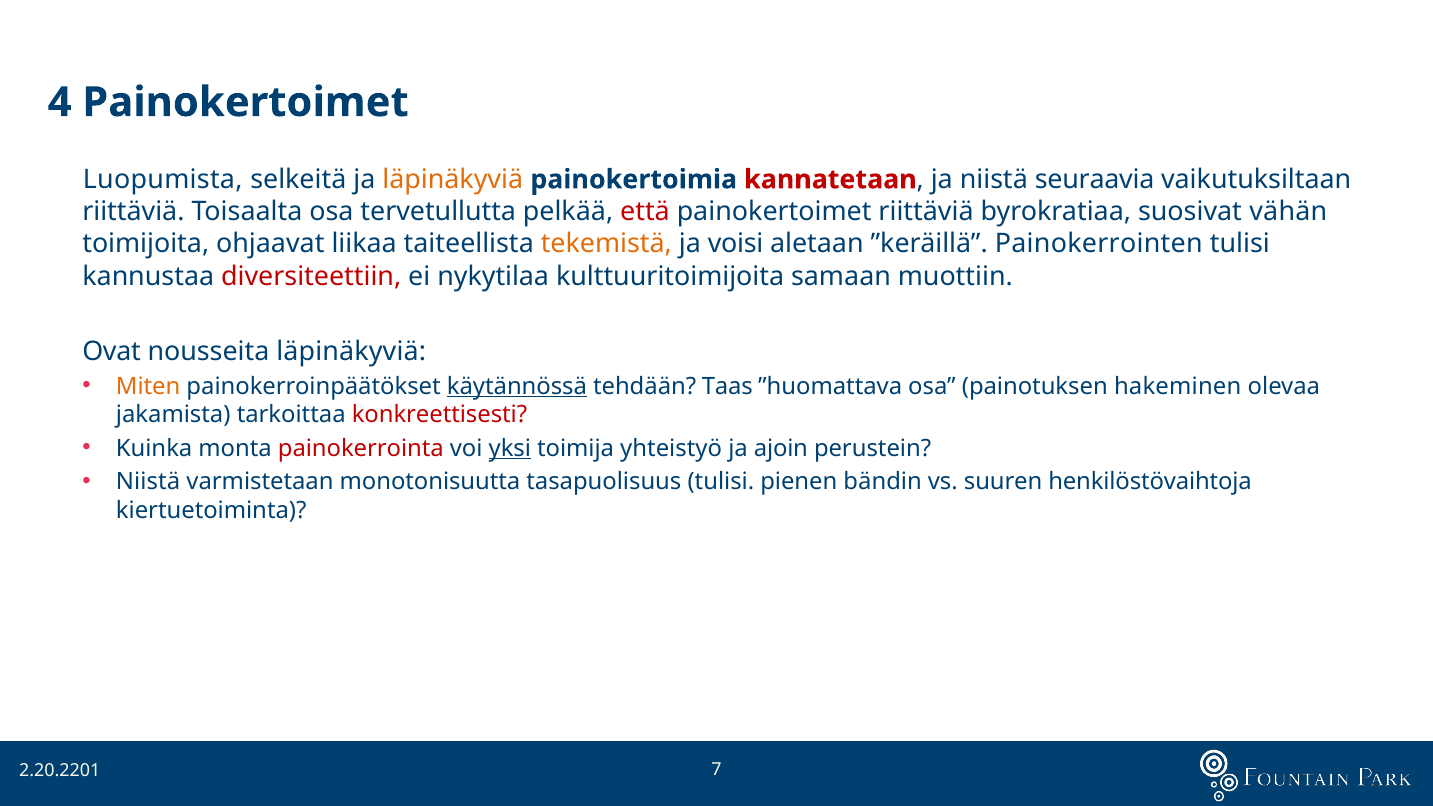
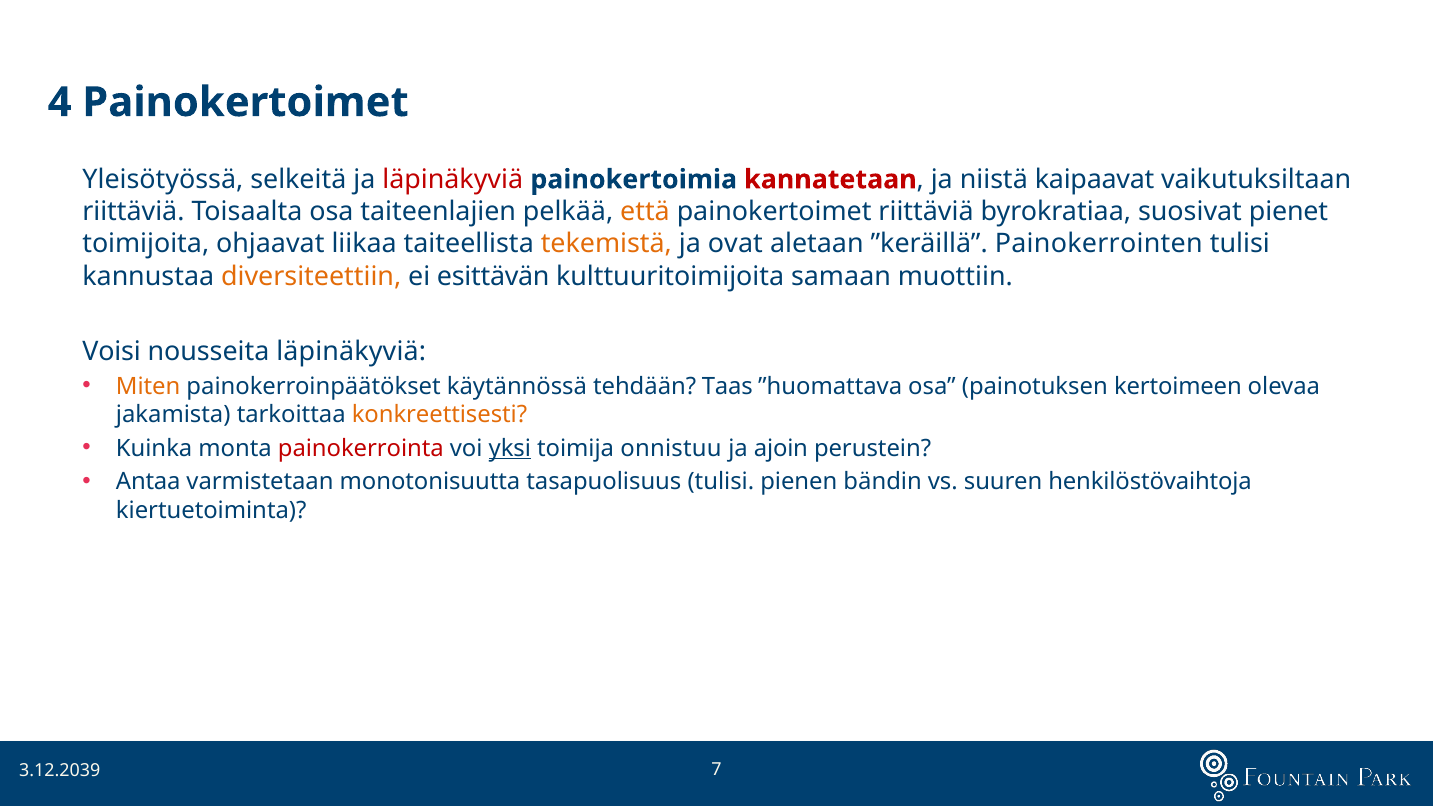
Luopumista: Luopumista -> Yleisötyössä (163, 180)
läpinäkyviä colour: orange -> red (453, 180)
seuraavia: seuraavia -> kaipaavat (1095, 180)
tervetullutta: tervetullutta -> taiteenlajien (438, 212)
että colour: red -> orange (645, 212)
vähän: vähän -> pienet (1289, 212)
voisi: voisi -> ovat (735, 244)
diversiteettiin colour: red -> orange (311, 276)
nykytilaa: nykytilaa -> esittävän (493, 276)
Ovat: Ovat -> Voisi (112, 351)
käytännössä underline: present -> none (517, 386)
hakeminen: hakeminen -> kertoimeen (1178, 386)
konkreettisesti colour: red -> orange (439, 415)
yhteistyö: yhteistyö -> onnistuu (671, 449)
Niistä: Niistä -> Antaa (148, 482)
2.20.2201: 2.20.2201 -> 3.12.2039 (60, 770)
